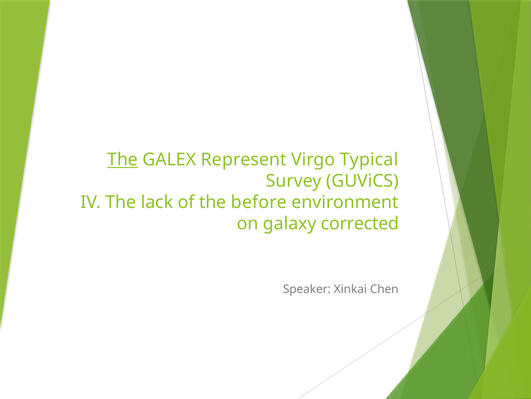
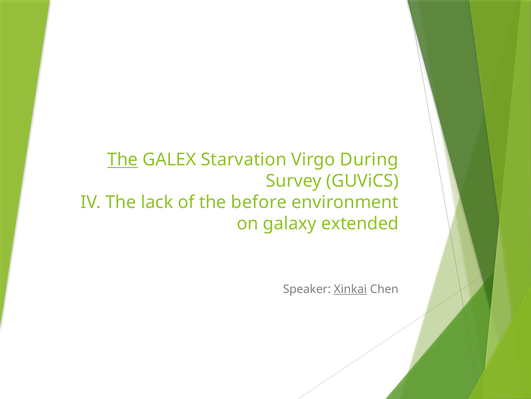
Represent: Represent -> Starvation (244, 159)
Typical: Typical -> During (369, 159)
corrected: corrected -> extended (360, 223)
Xinkai underline: none -> present (350, 289)
